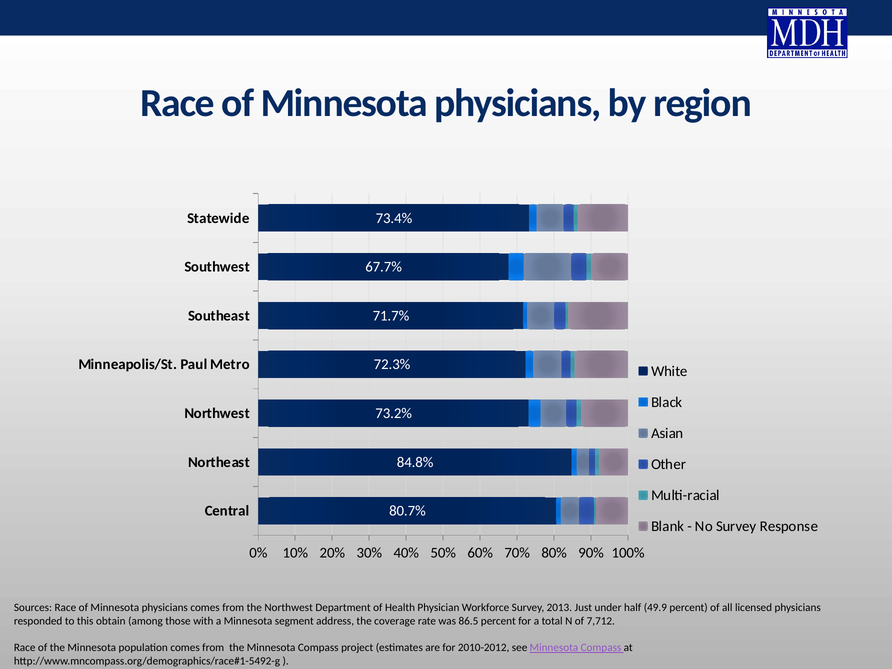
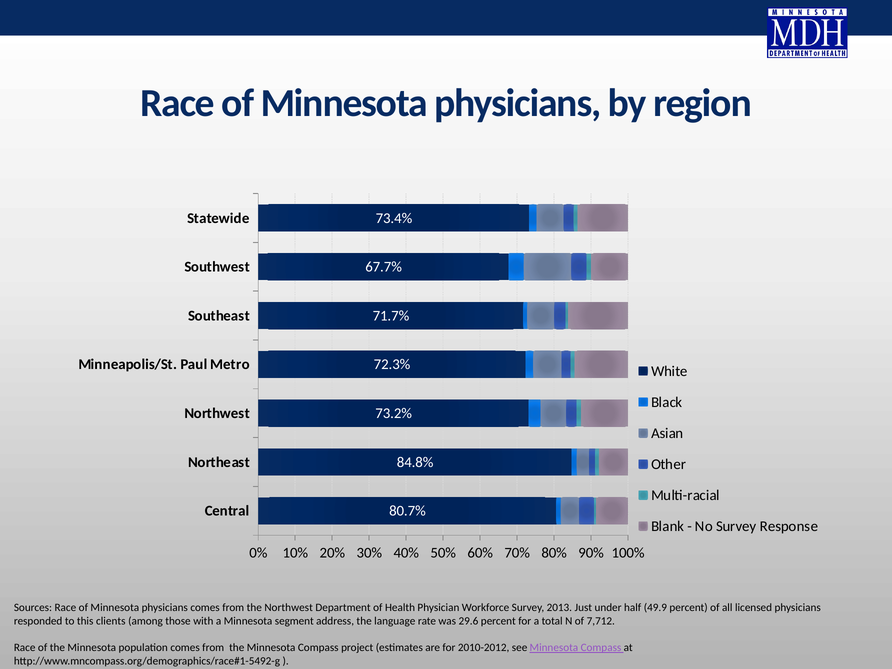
obtain: obtain -> clients (111, 621)
coverage: coverage -> language (395, 621)
86.5: 86.5 -> 29.6 (468, 621)
